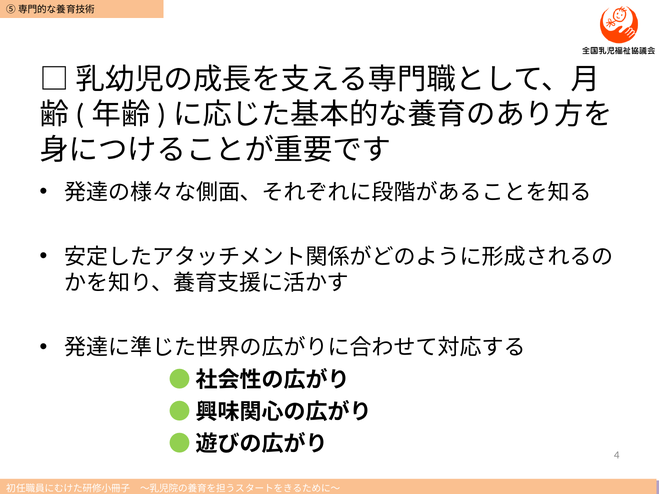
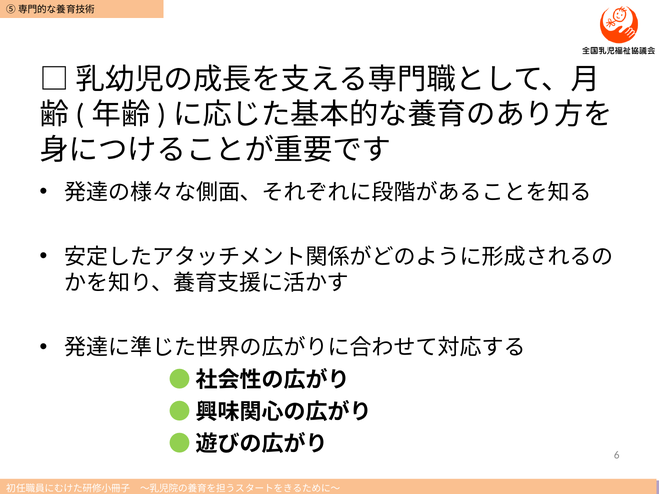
4: 4 -> 6 (617, 456)
